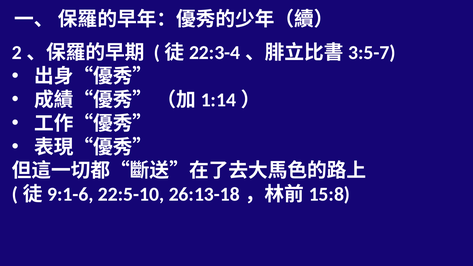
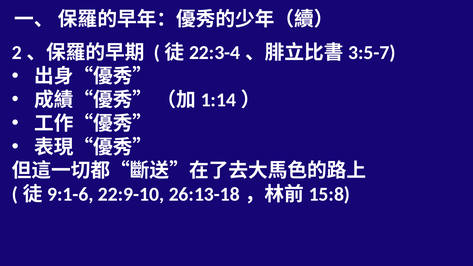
22:5-10: 22:5-10 -> 22:9-10 (131, 195)
